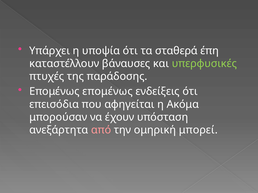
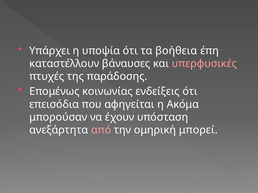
σταθερά: σταθερά -> βοήθεια (176, 51)
υπερφυσικές colour: light green -> pink (204, 64)
Επομένως επομένως: επομένως -> κοινωνίας (108, 92)
